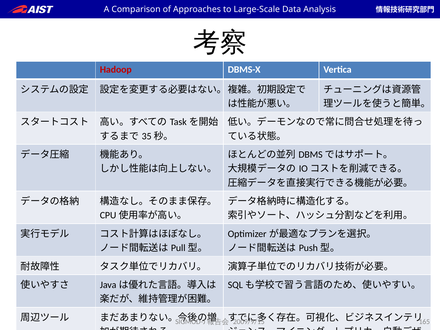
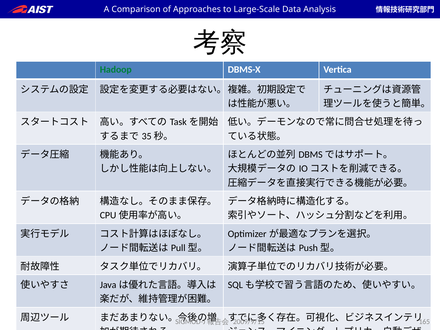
Hadoop colour: red -> green (116, 70)
